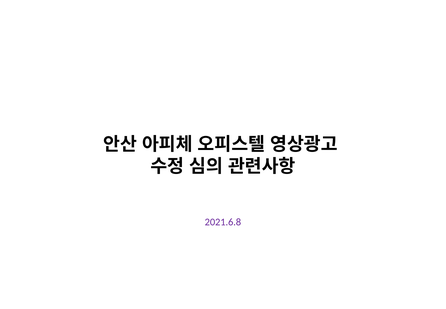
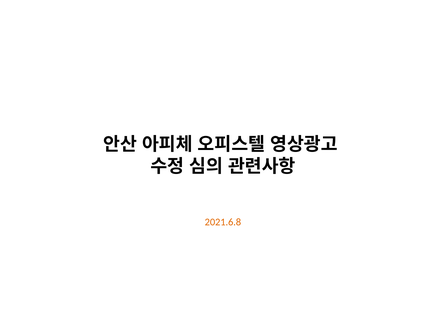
2021.6.8 colour: purple -> orange (223, 222)
